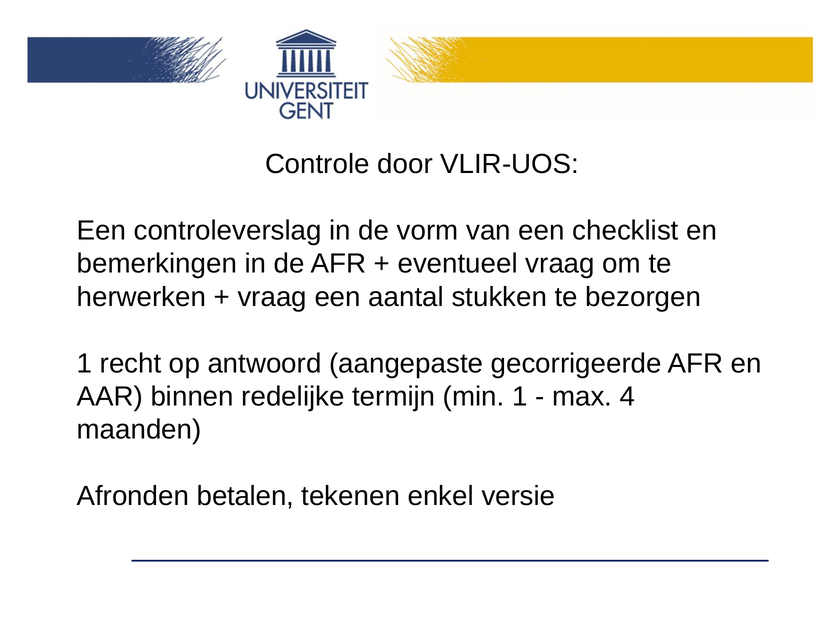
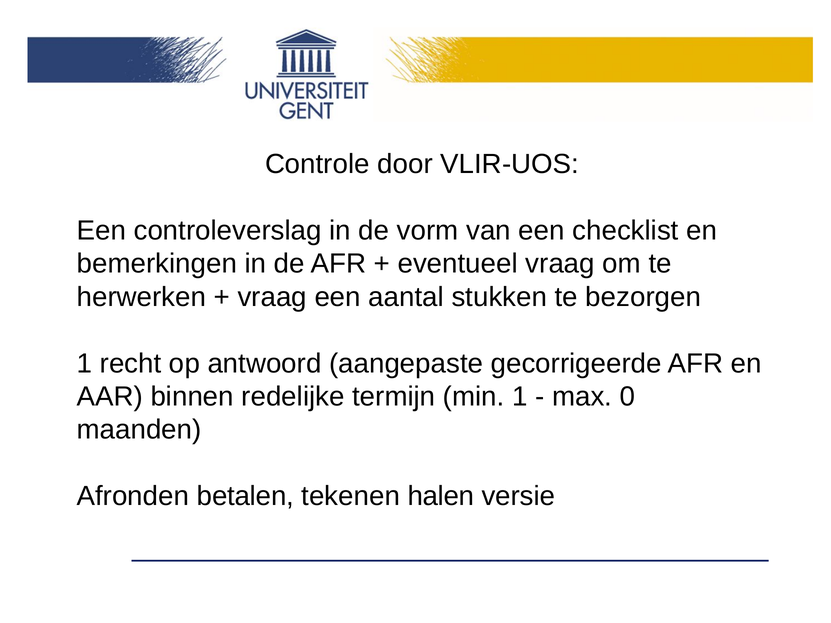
4: 4 -> 0 (627, 397)
enkel: enkel -> halen (441, 496)
